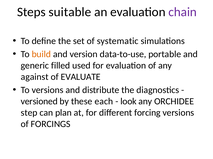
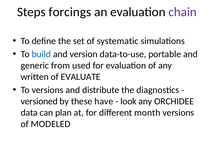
suitable: suitable -> forcings (70, 12)
build colour: orange -> blue (41, 54)
filled: filled -> from (61, 66)
against: against -> written (35, 77)
each: each -> have (104, 102)
step: step -> data (29, 113)
forcing: forcing -> month (147, 113)
FORCINGS: FORCINGS -> MODELED (51, 125)
